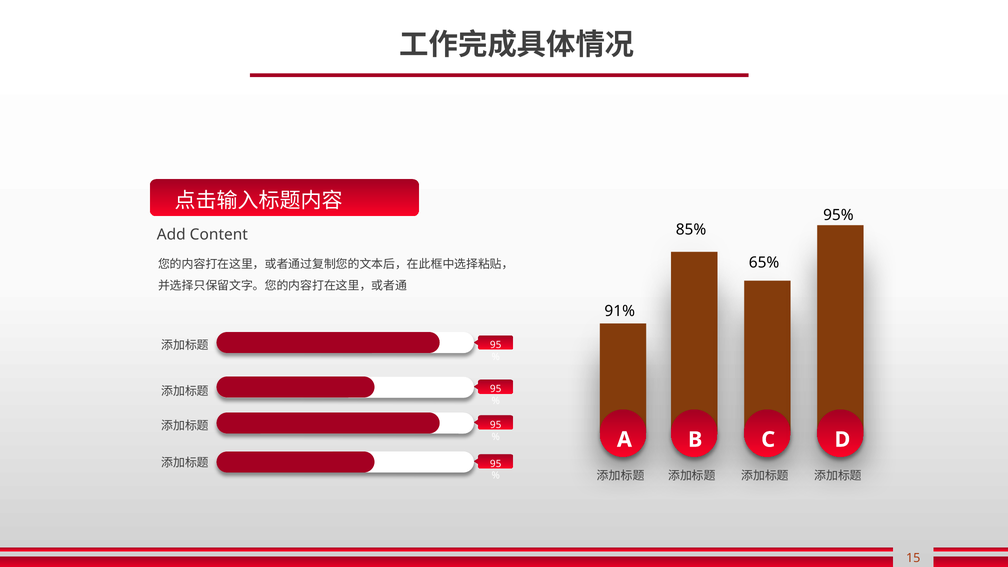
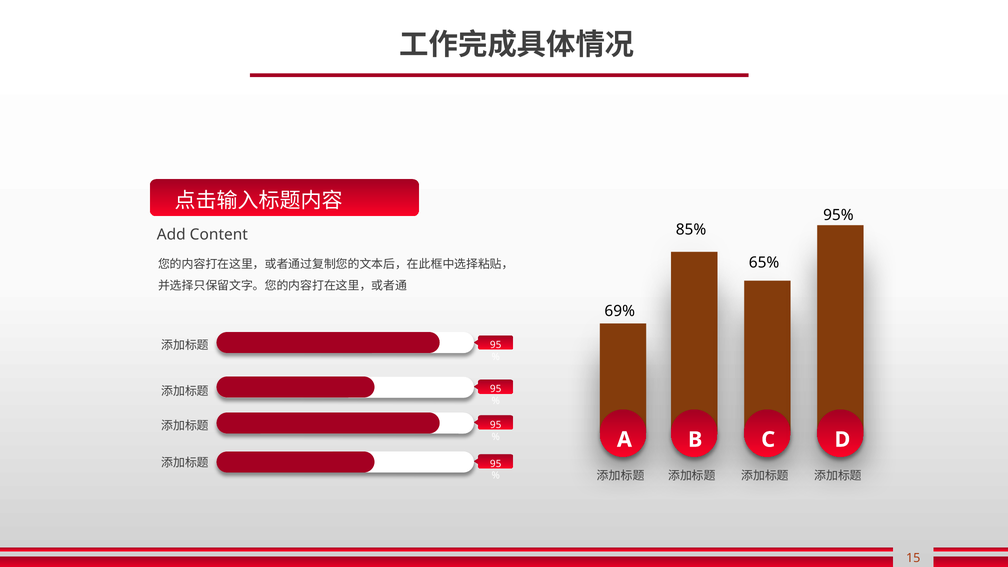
91%: 91% -> 69% (620, 311)
